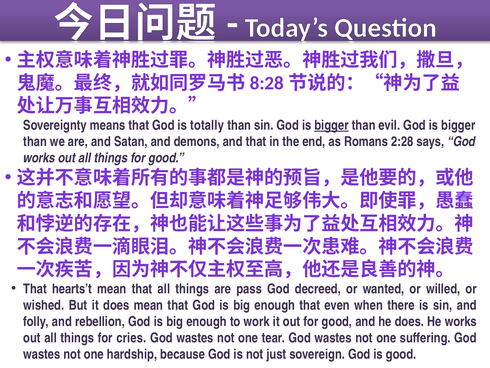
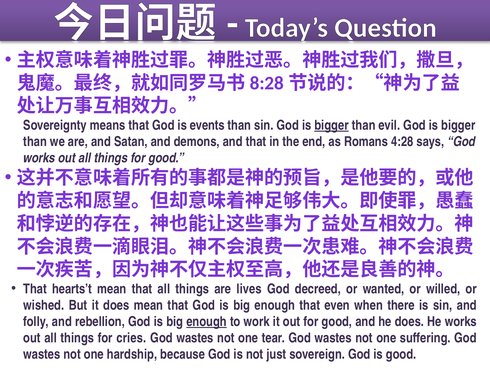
totally: totally -> events (207, 125)
2:28: 2:28 -> 4:28 (402, 141)
pass: pass -> lives (249, 288)
enough underline: none -> present (207, 321)
